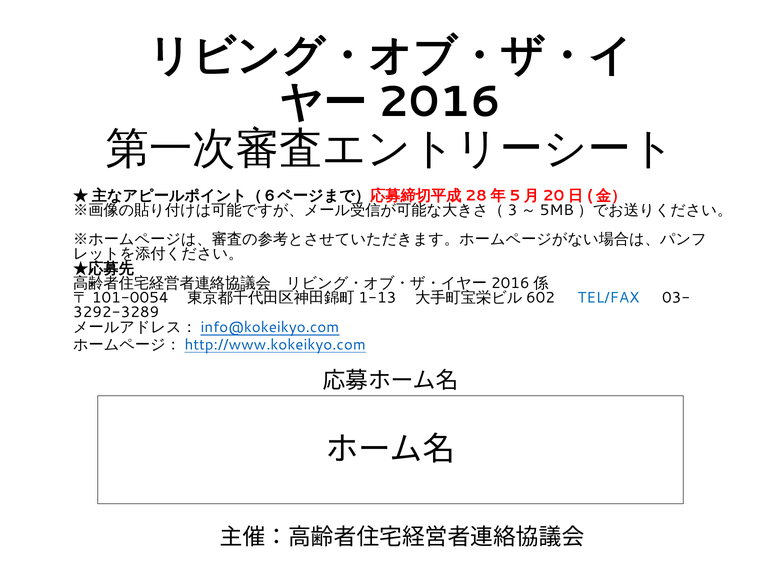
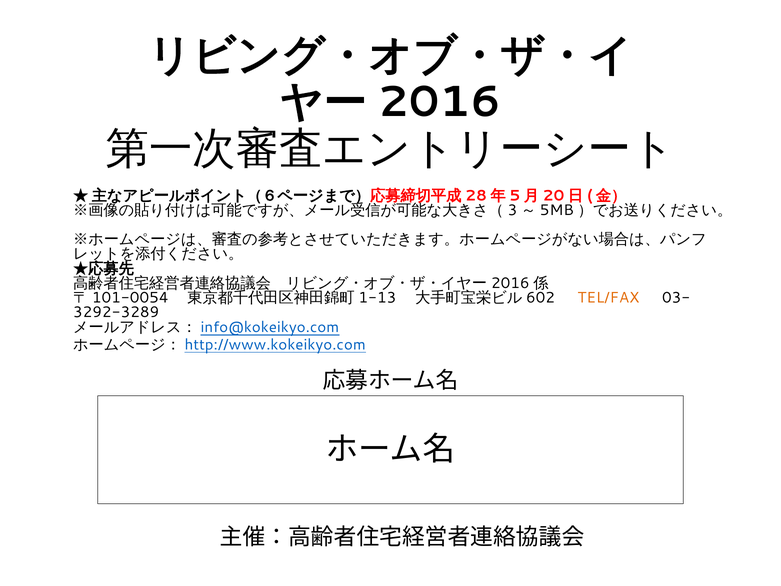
TEL/FAX colour: blue -> orange (608, 297)
